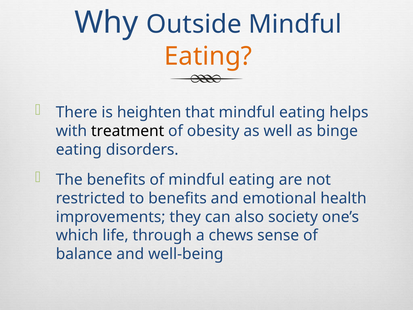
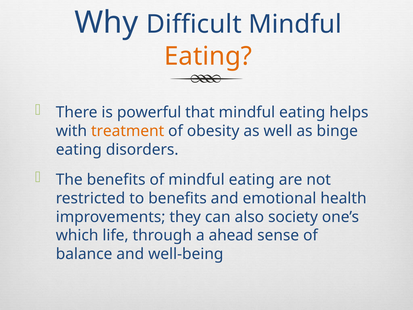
Outside: Outside -> Difficult (194, 24)
heighten: heighten -> powerful (149, 112)
treatment colour: black -> orange (128, 131)
chews: chews -> ahead (231, 235)
